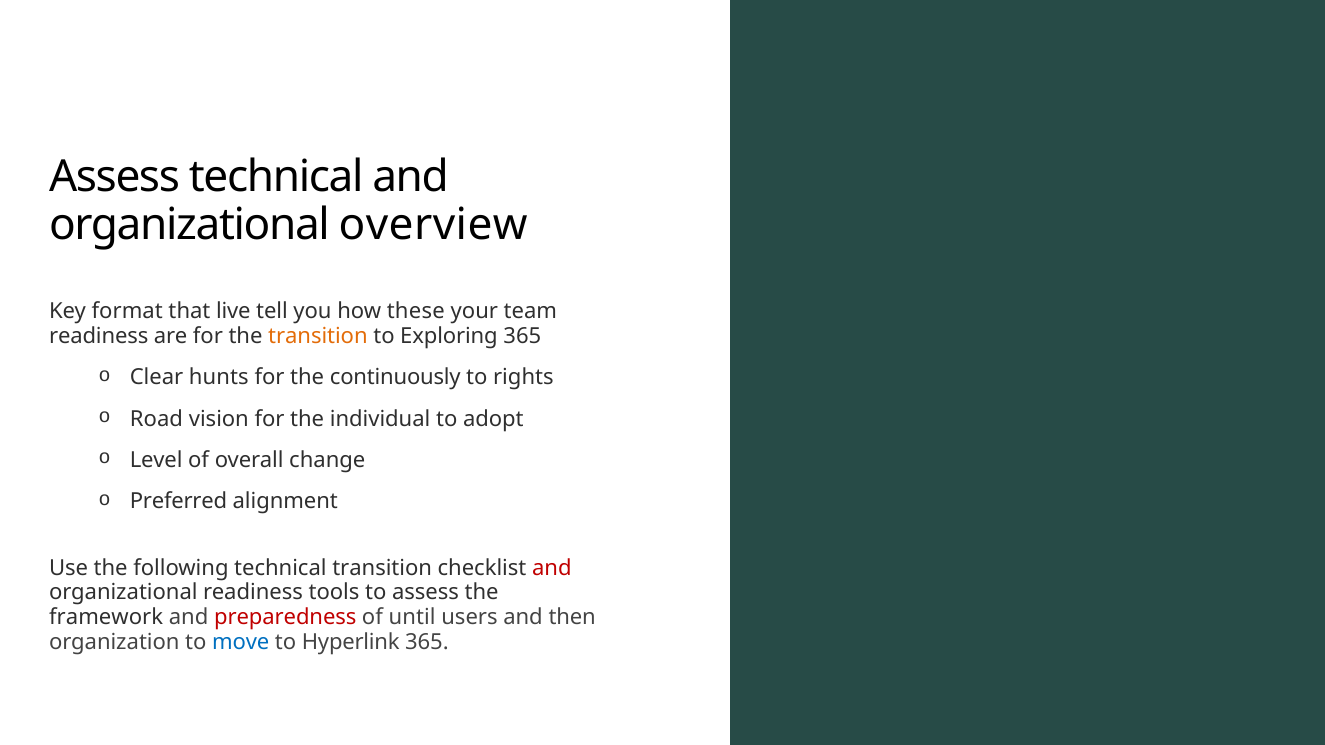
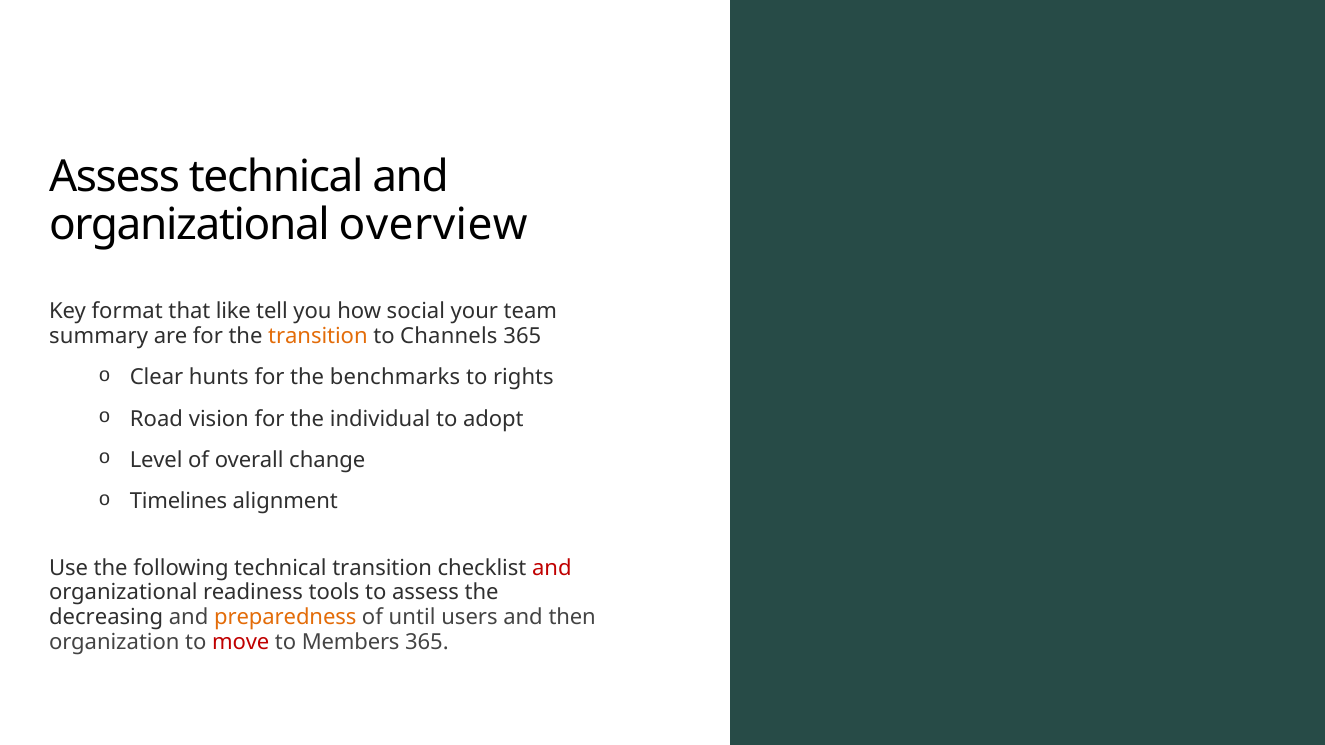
live: live -> like (233, 311)
these: these -> social (416, 311)
readiness: readiness -> summary (99, 336)
Exploring: Exploring -> Channels (449, 336)
continuously: continuously -> benchmarks (395, 378)
Preferred: Preferred -> Timelines (178, 502)
framework: framework -> decreasing (106, 618)
preparedness colour: red -> orange (285, 618)
move colour: blue -> red (241, 643)
Hyperlink: Hyperlink -> Members (351, 643)
